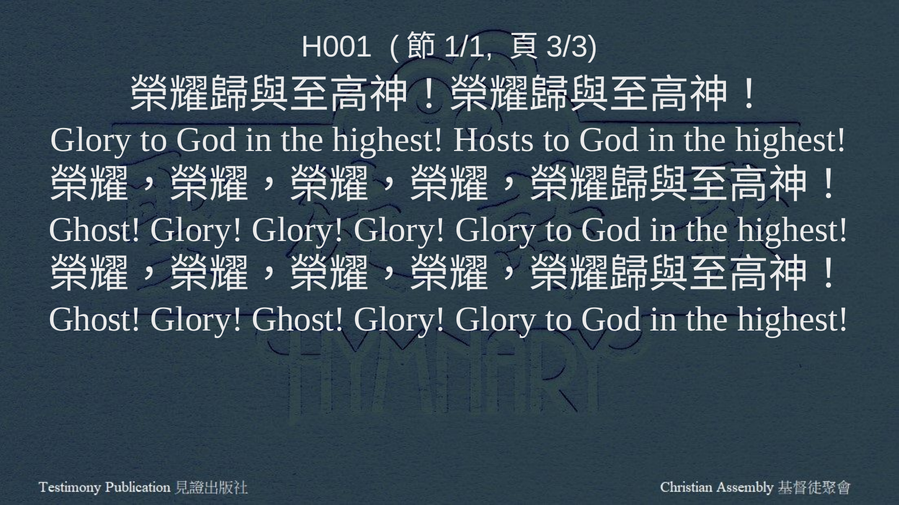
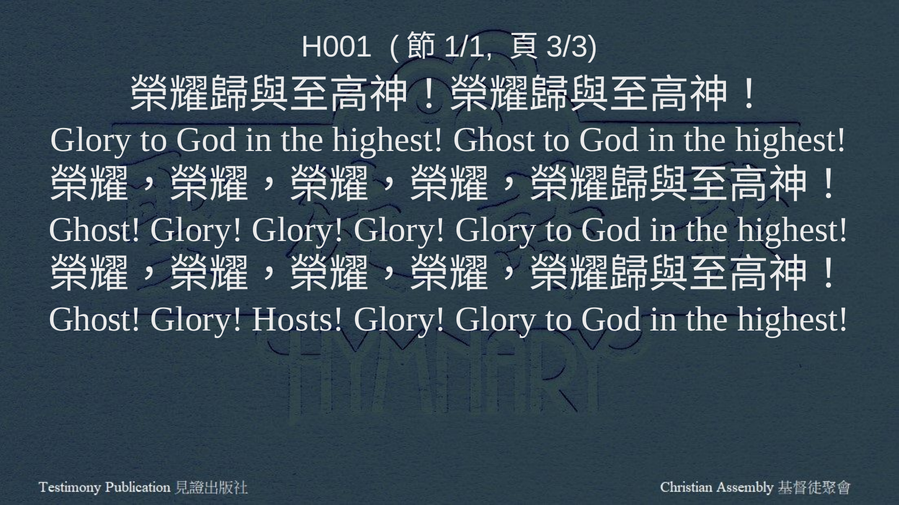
highest Hosts: Hosts -> Ghost (494, 140)
Glory Ghost: Ghost -> Hosts (298, 320)
